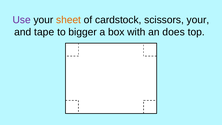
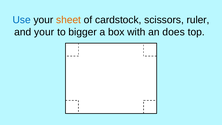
Use colour: purple -> blue (22, 20)
scissors your: your -> ruler (198, 20)
and tape: tape -> your (44, 32)
